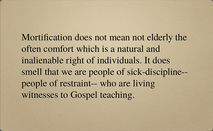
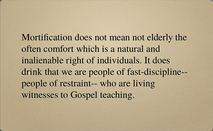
smell: smell -> drink (32, 72)
sick-discipline--: sick-discipline-- -> fast-discipline-- (157, 72)
